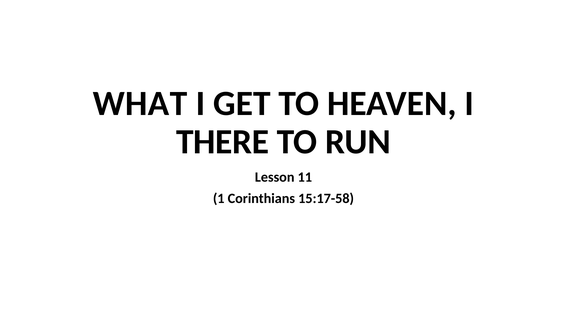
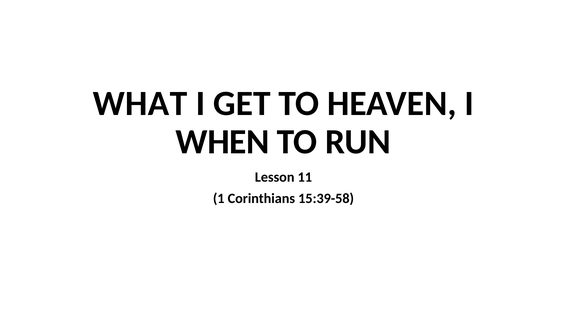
THERE: THERE -> WHEN (223, 142)
15:17-58: 15:17-58 -> 15:39-58 (326, 198)
